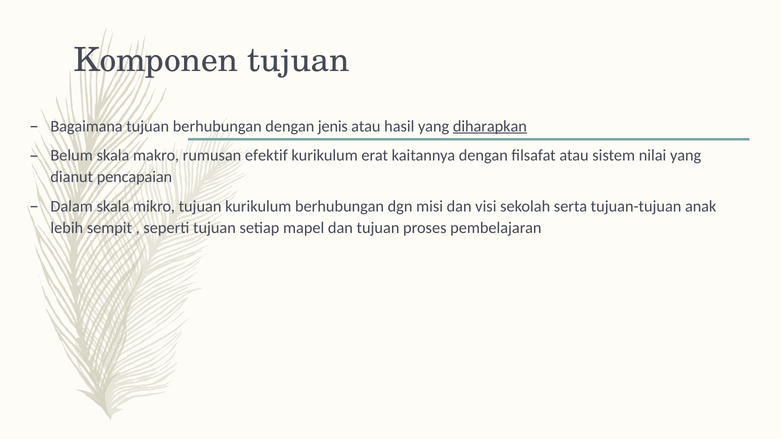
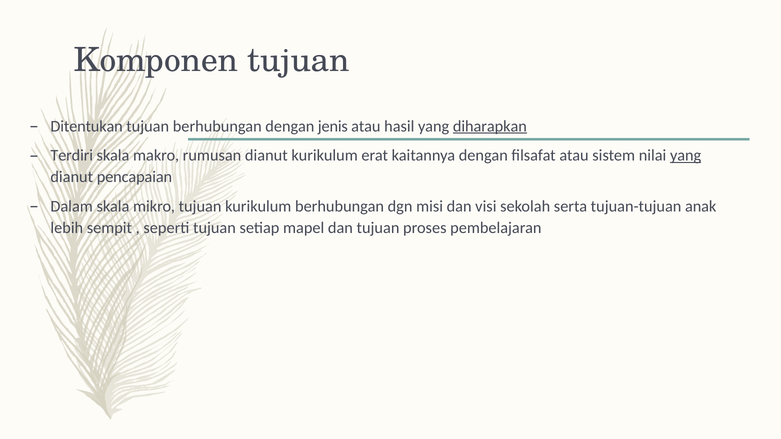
Bagaimana: Bagaimana -> Ditentukan (87, 126)
Belum: Belum -> Terdiri (72, 155)
rumusan efektif: efektif -> dianut (266, 155)
yang underline: none -> present (686, 155)
